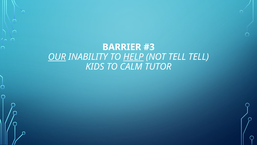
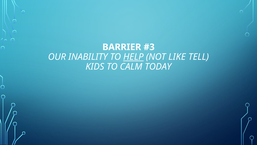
OUR underline: present -> none (57, 57)
NOT TELL: TELL -> LIKE (177, 57)
TUTOR: TUTOR -> TODAY (158, 67)
